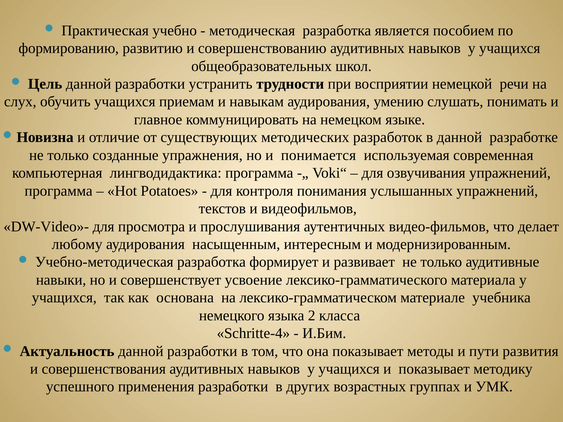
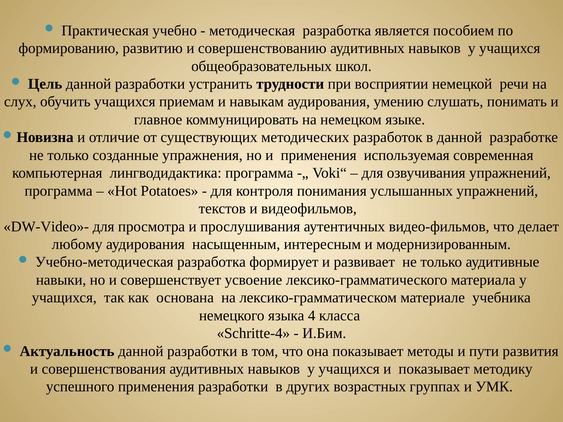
и понимается: понимается -> применения (319, 155)
2: 2 -> 4 (312, 316)
